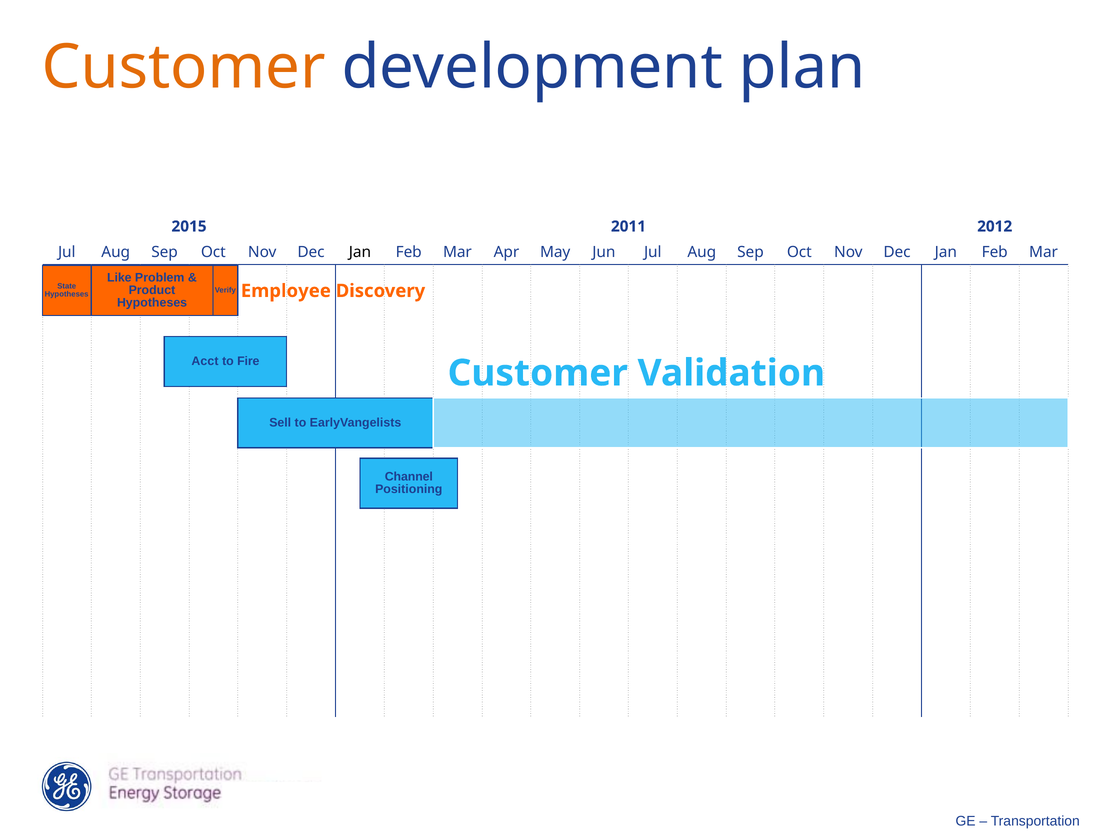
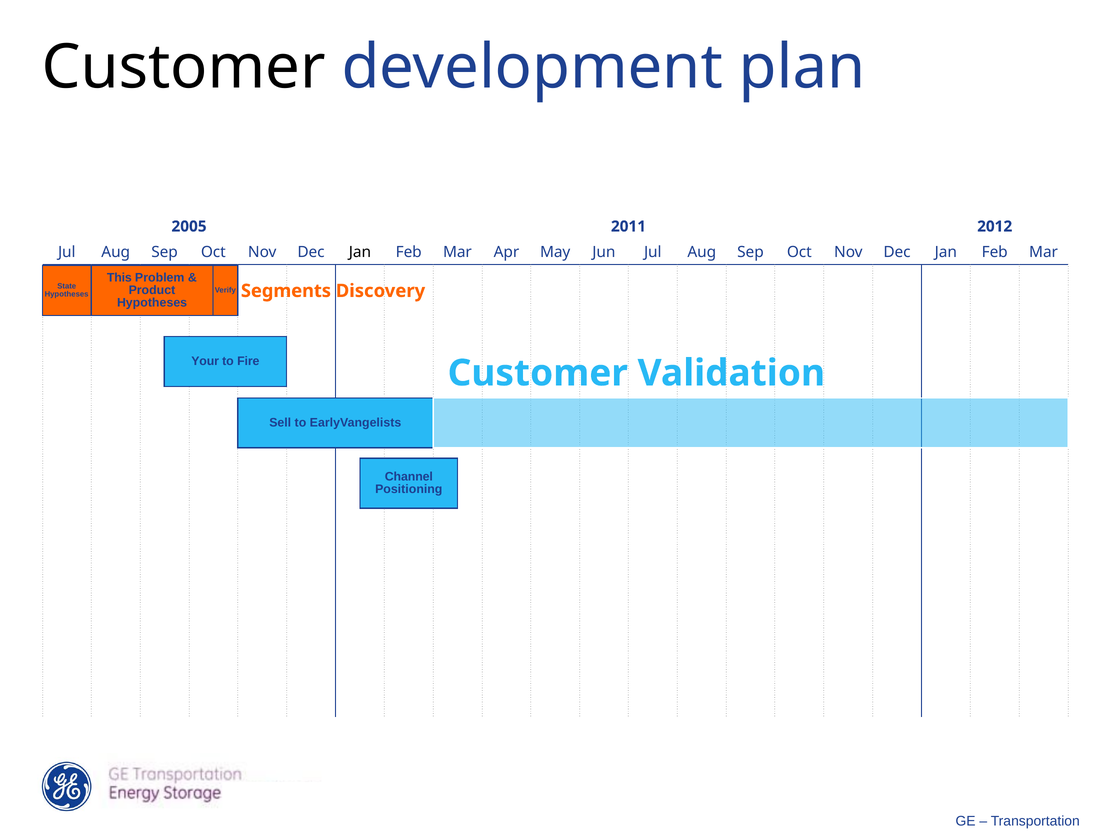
Customer colour: orange -> black (184, 67)
2015: 2015 -> 2005 (189, 226)
Like: Like -> This (119, 277)
Employee: Employee -> Segments (286, 291)
Acct: Acct -> Your (205, 361)
